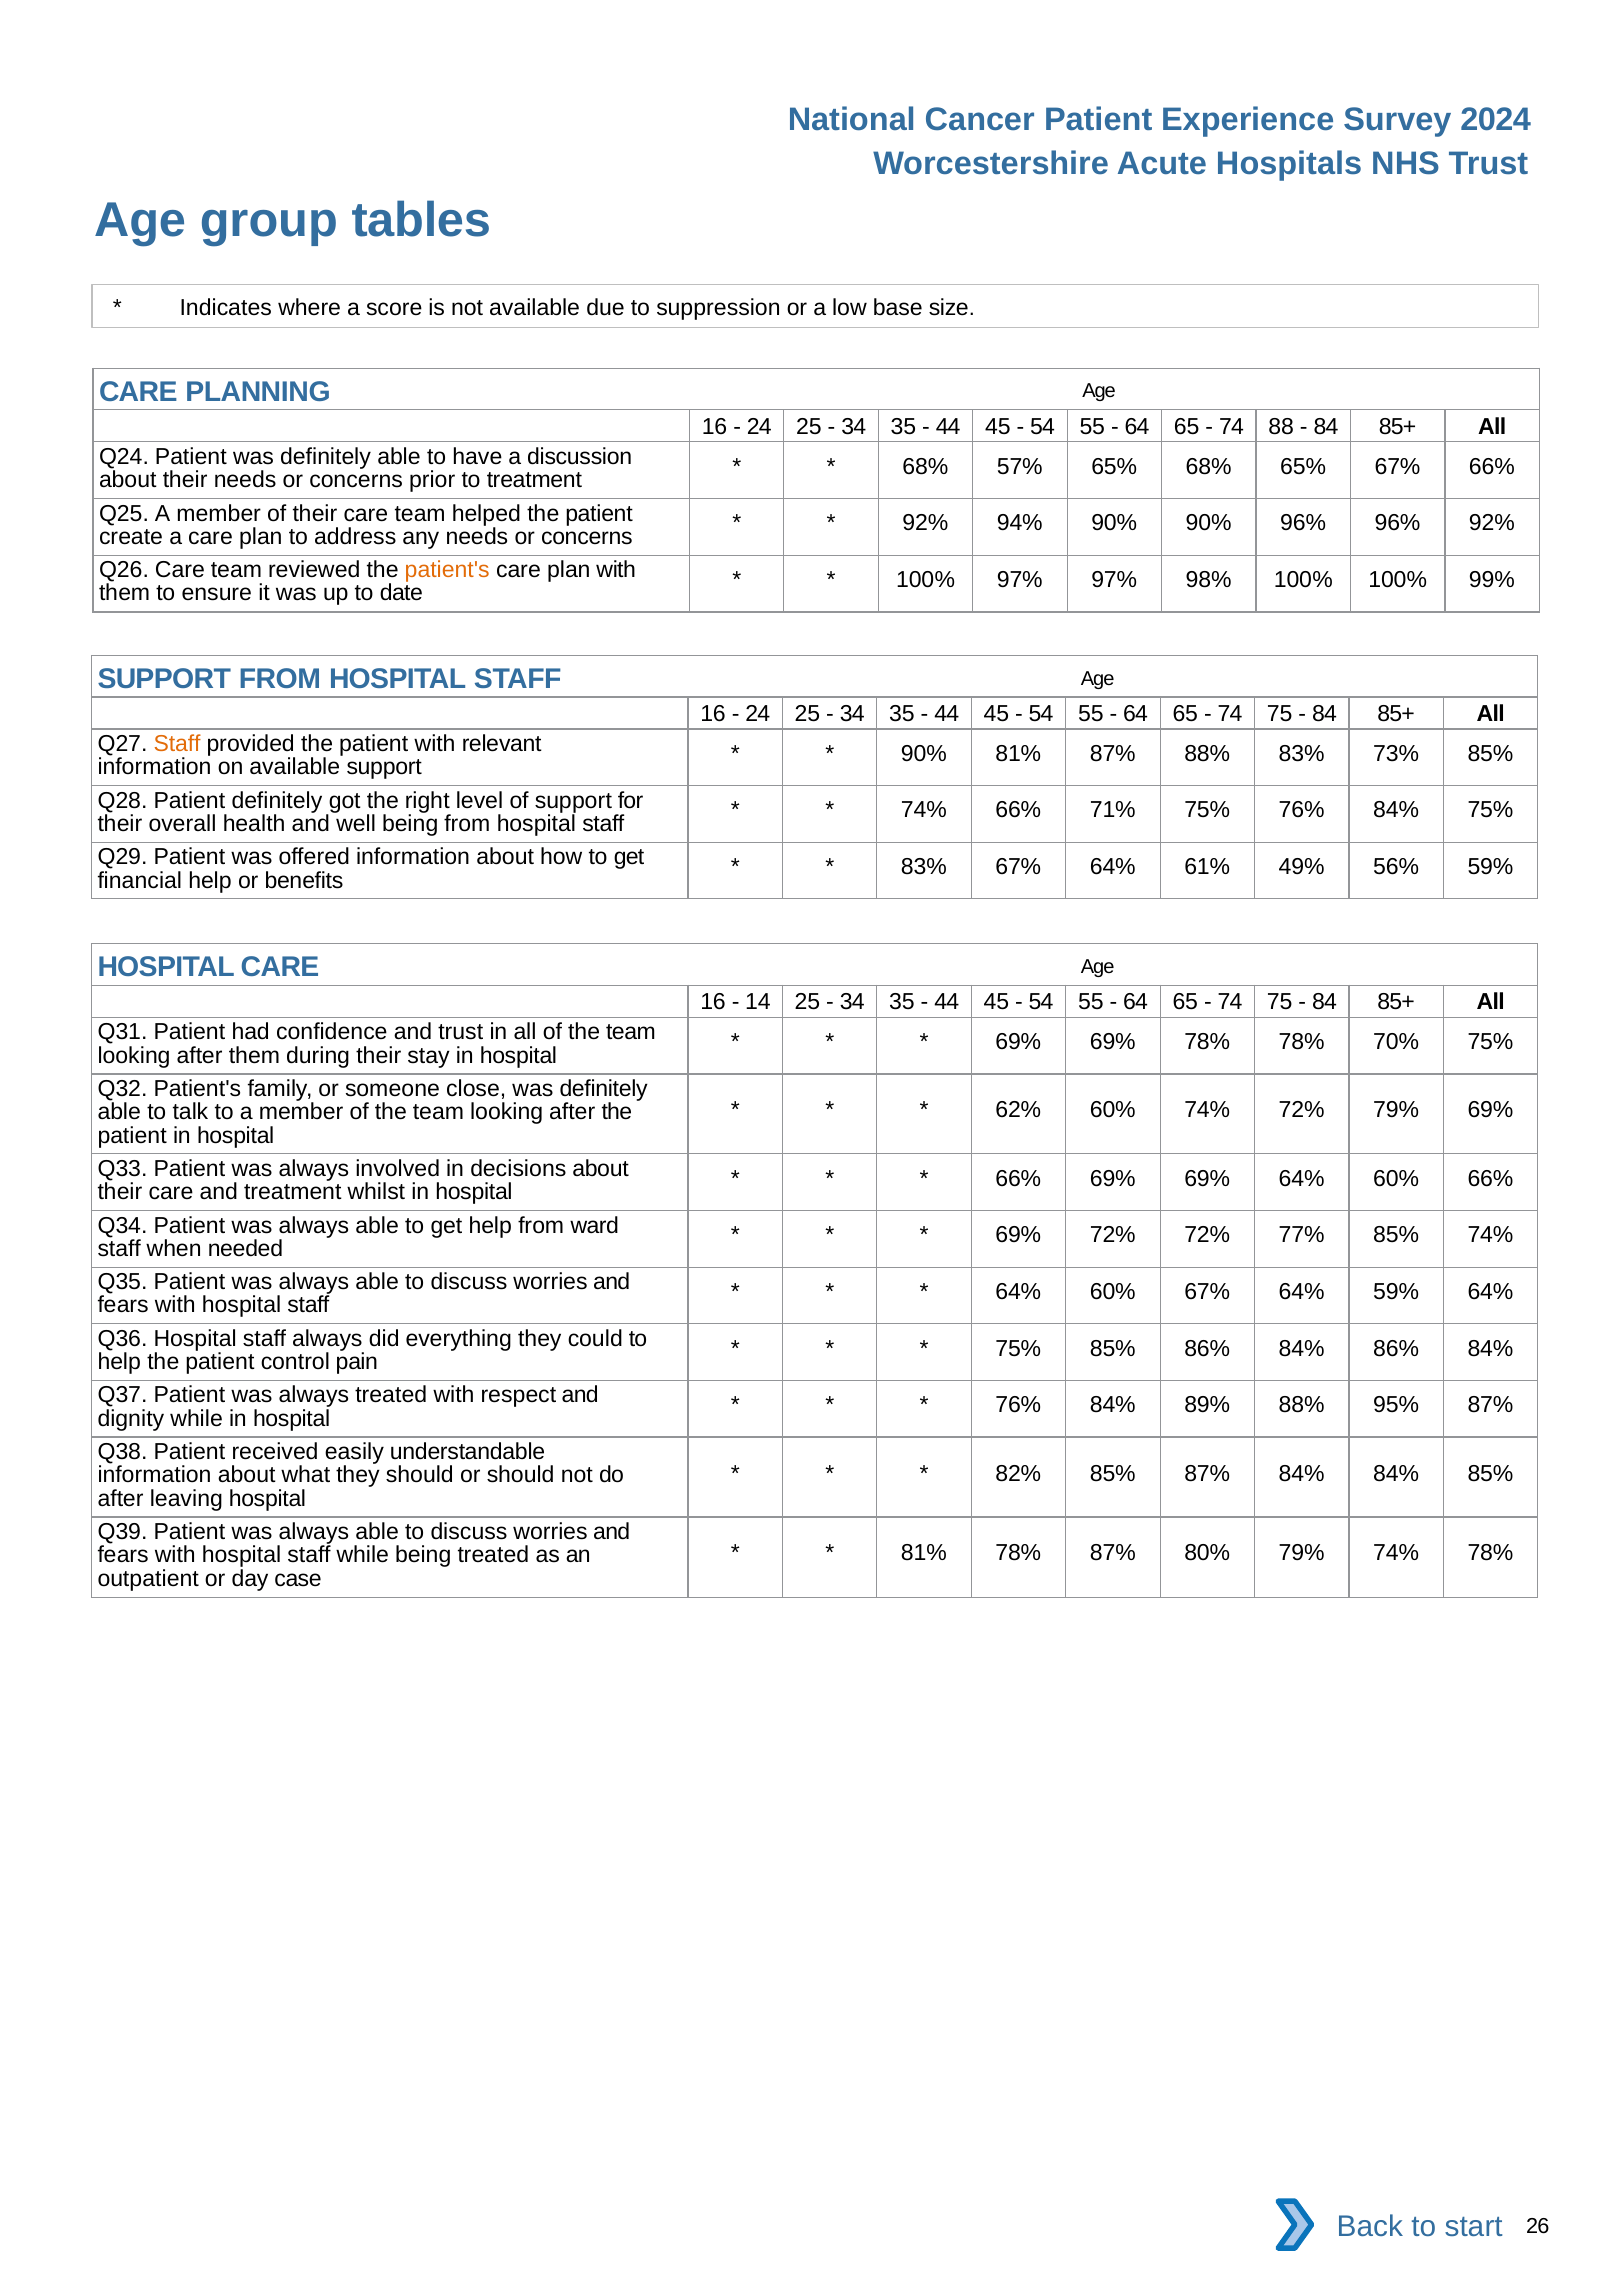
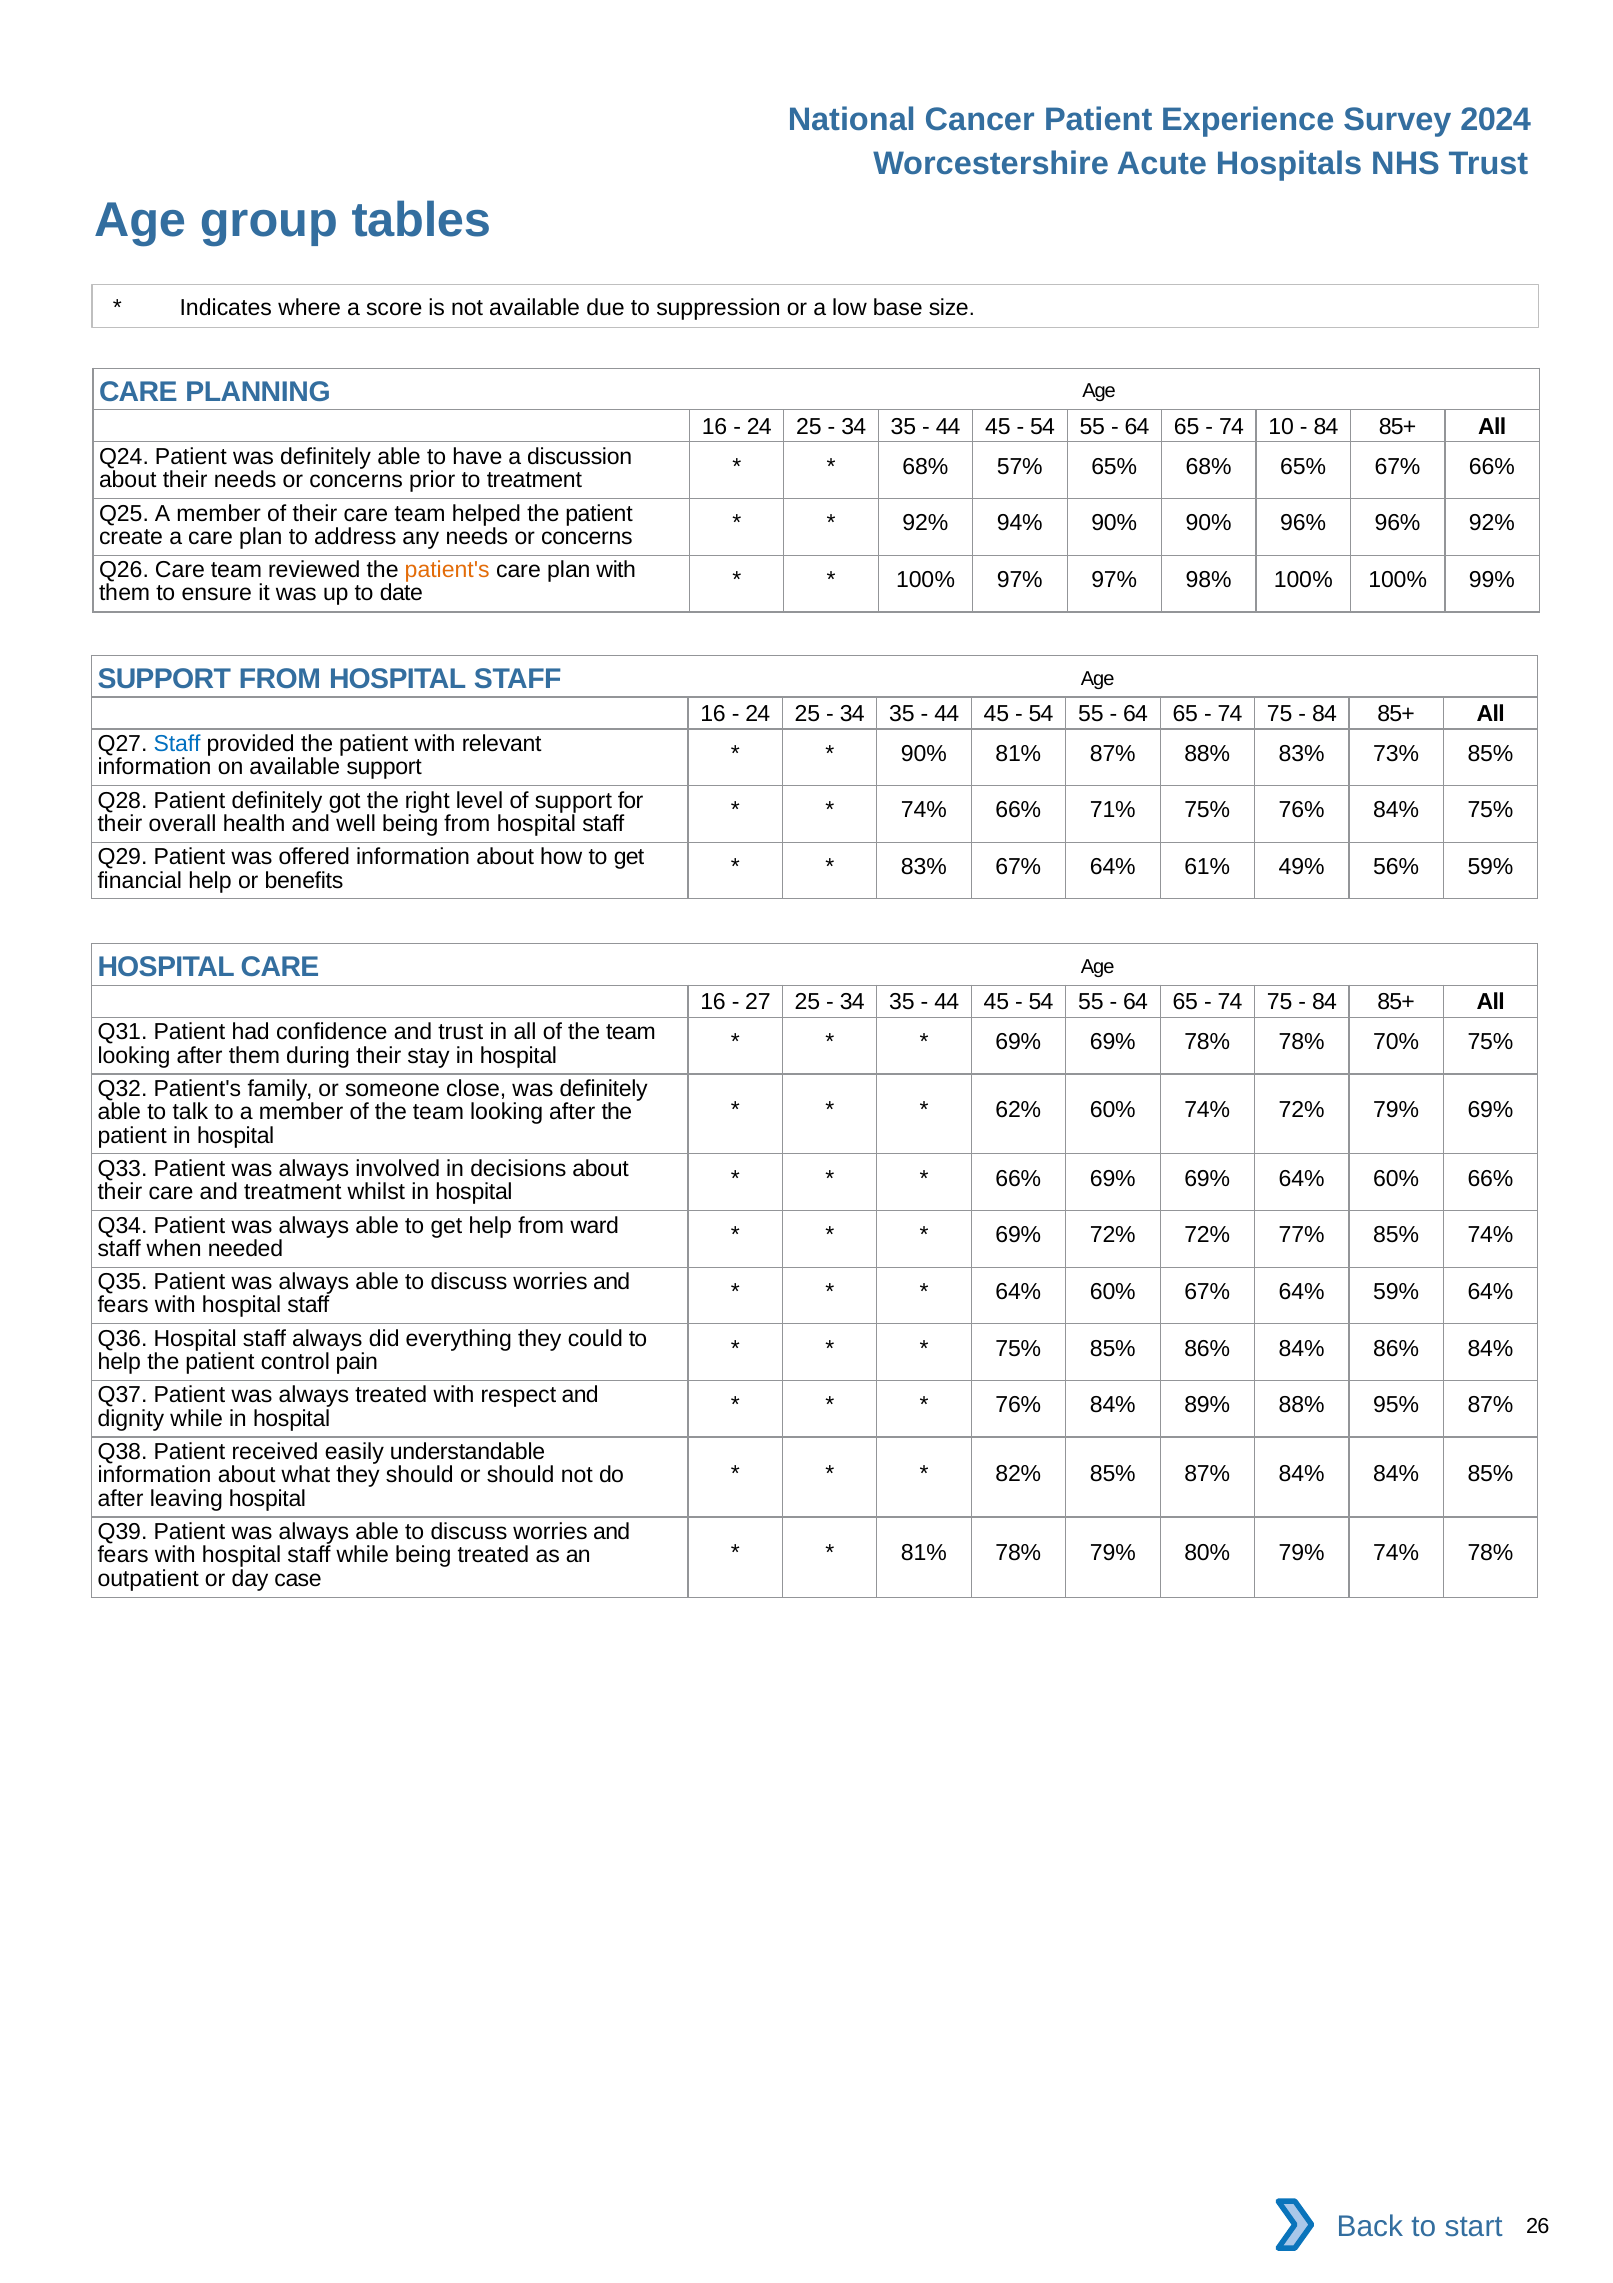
88: 88 -> 10 (1281, 427)
Staff colour: orange -> blue (177, 744)
14: 14 -> 27 (758, 1002)
78% 87%: 87% -> 79% (1113, 1553)
